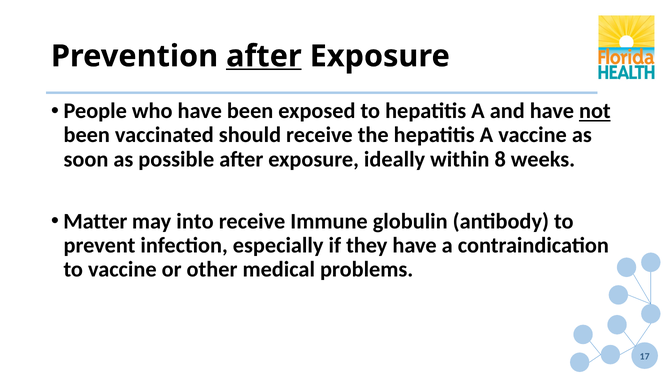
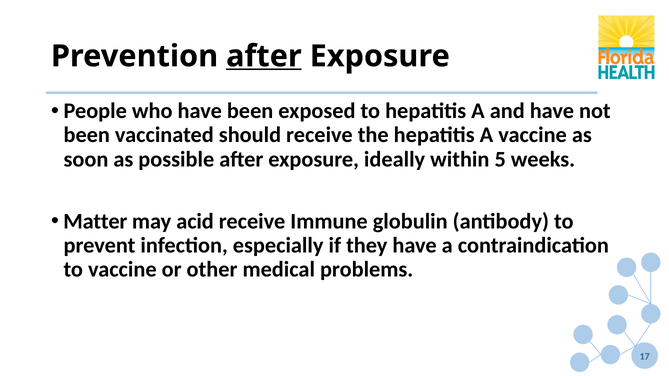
not underline: present -> none (595, 111)
8: 8 -> 5 (500, 159)
into: into -> acid (195, 221)
